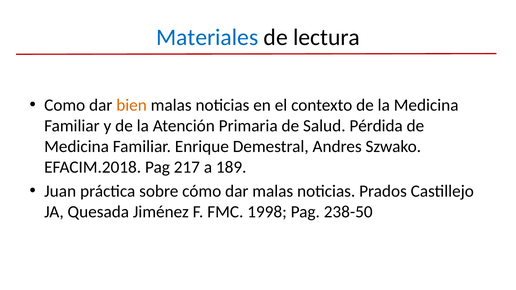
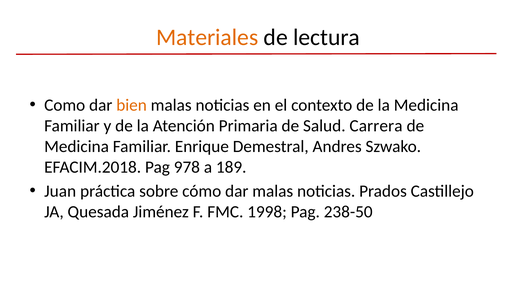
Materiales colour: blue -> orange (207, 37)
Pérdida: Pérdida -> Carrera (376, 126)
217: 217 -> 978 (187, 167)
